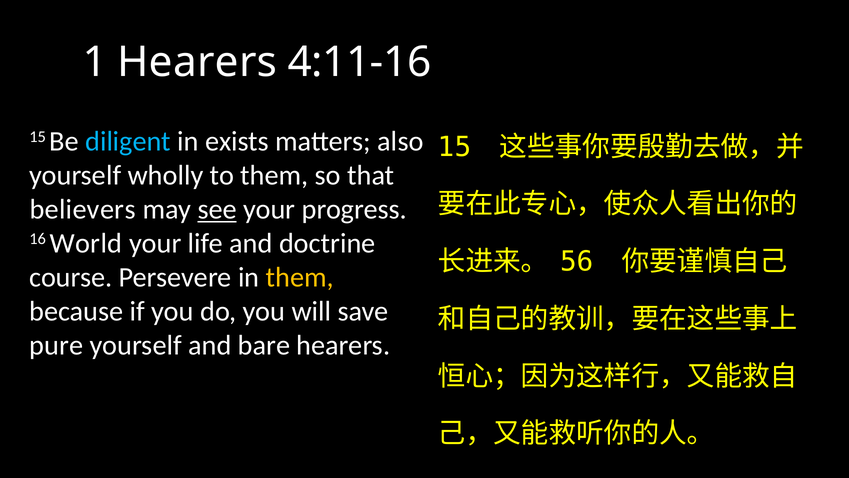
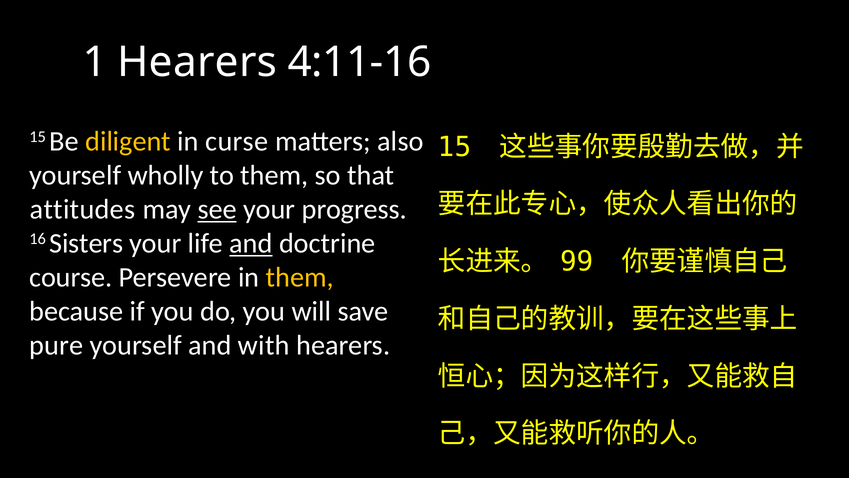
diligent colour: light blue -> yellow (128, 141)
exists: exists -> curse (237, 141)
believers: believers -> attitudes (83, 209)
World: World -> Sisters (86, 243)
and underline: none -> present (251, 243)
56: 56 -> 99 (577, 261)
bare: bare -> with (264, 345)
